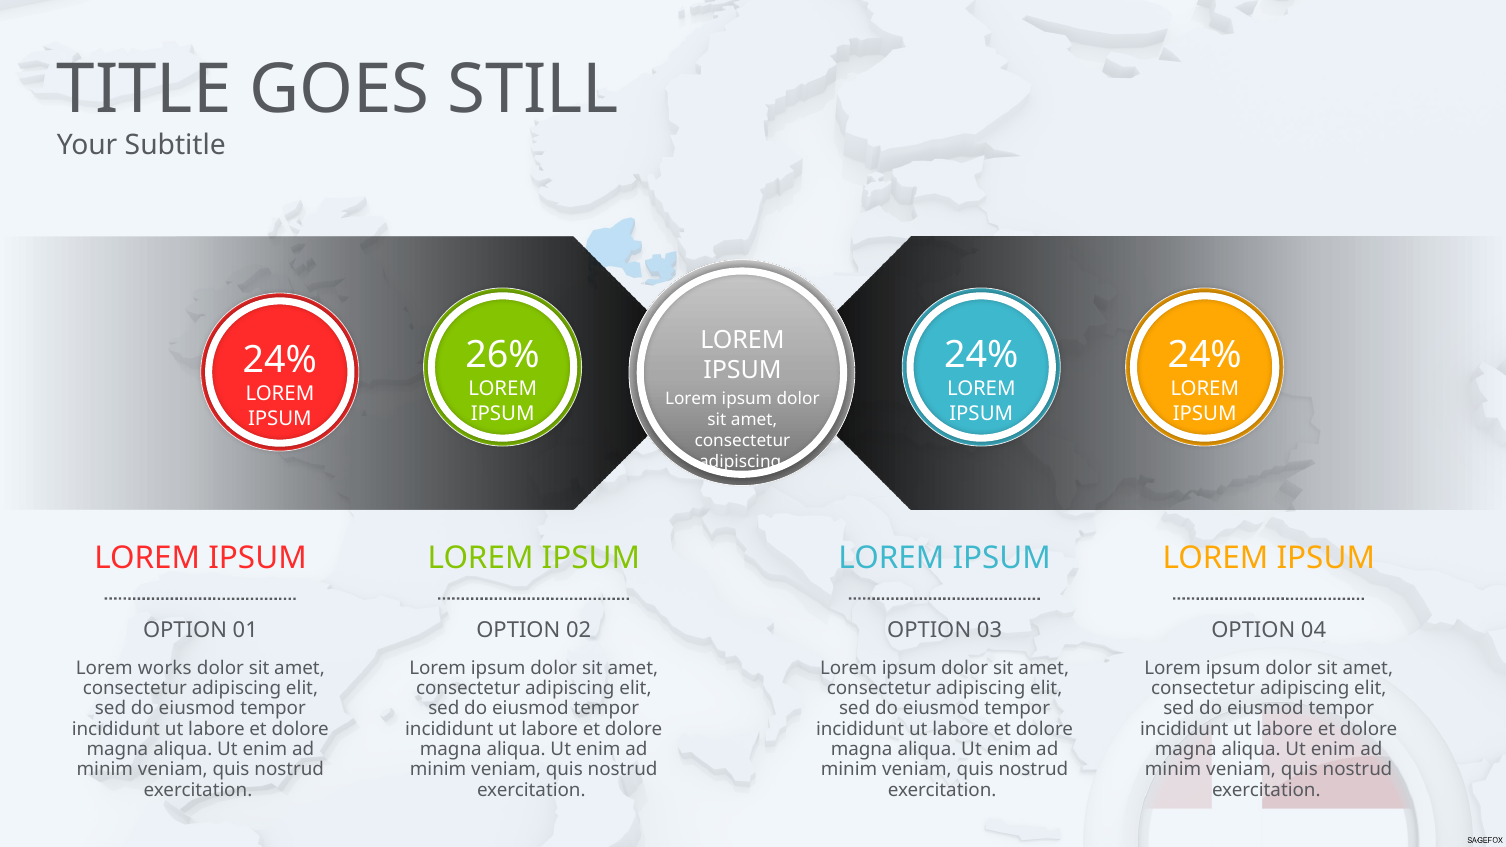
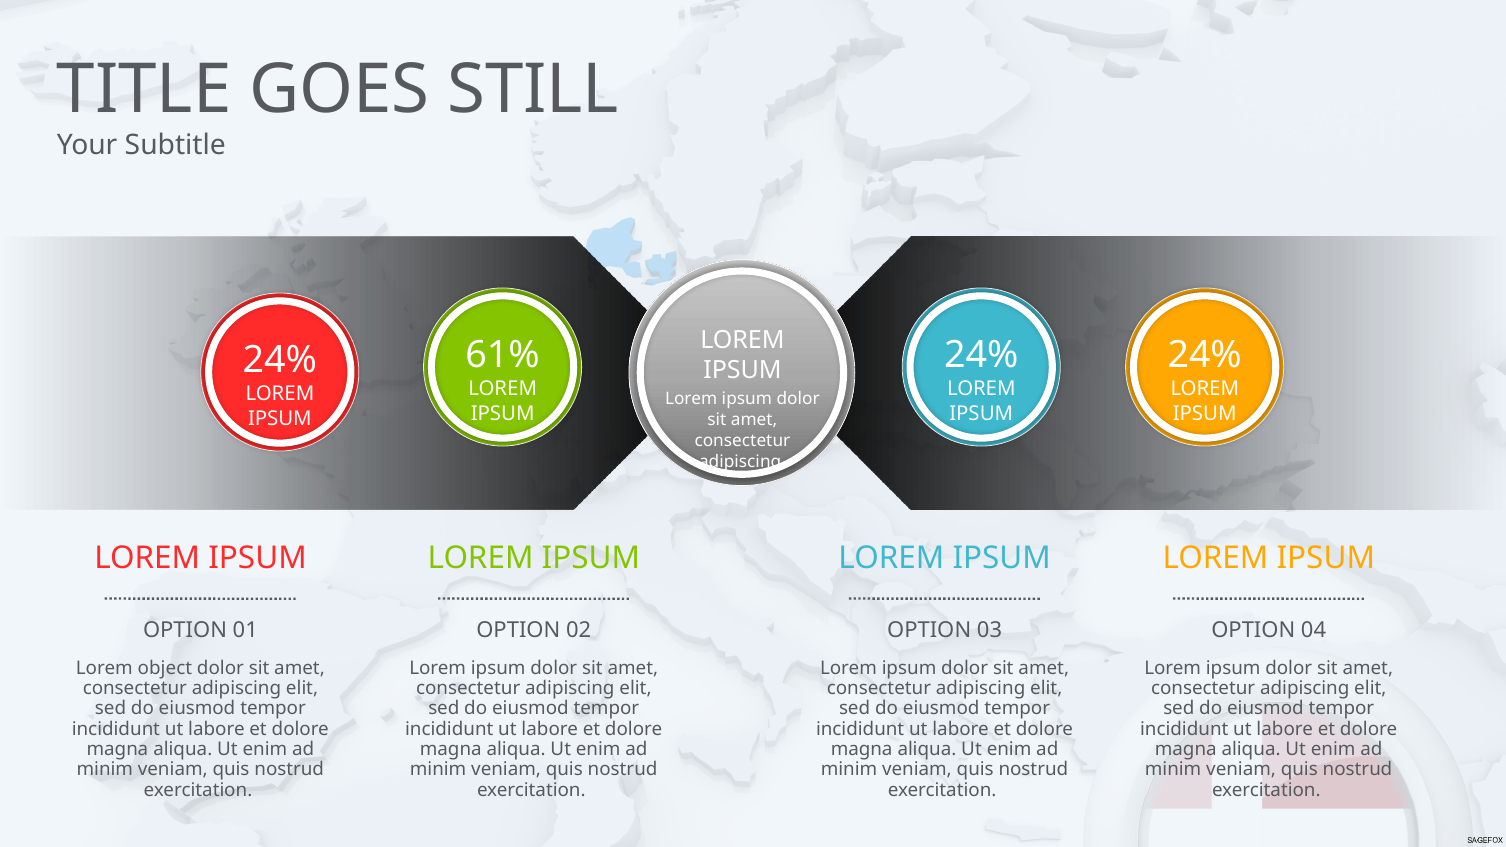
26%: 26% -> 61% (503, 355)
works: works -> object (165, 668)
